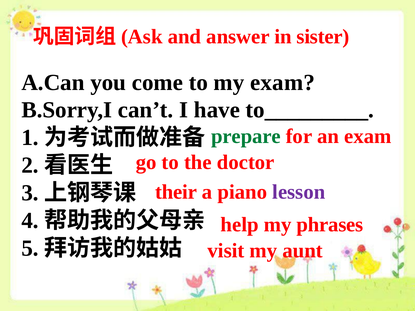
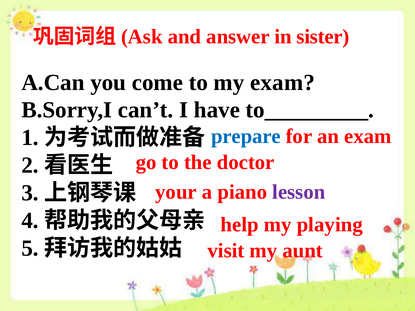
prepare colour: green -> blue (246, 136)
their: their -> your (176, 192)
phrases: phrases -> playing (330, 225)
